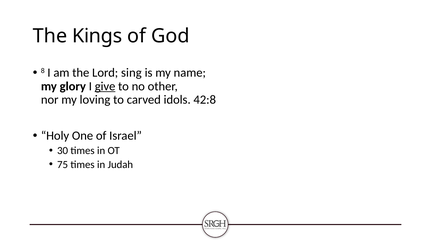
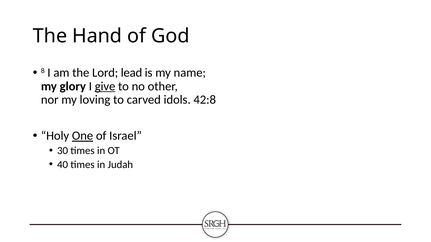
Kings: Kings -> Hand (97, 36)
sing: sing -> lead (132, 73)
One underline: none -> present (83, 136)
75: 75 -> 40 (63, 165)
